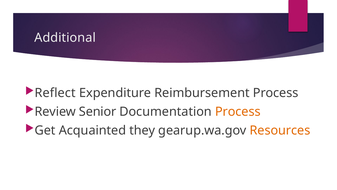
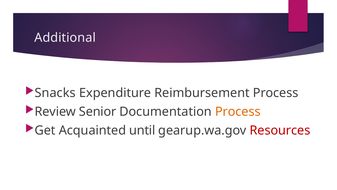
Reflect: Reflect -> Snacks (55, 93)
they: they -> until (142, 130)
Resources colour: orange -> red (280, 130)
